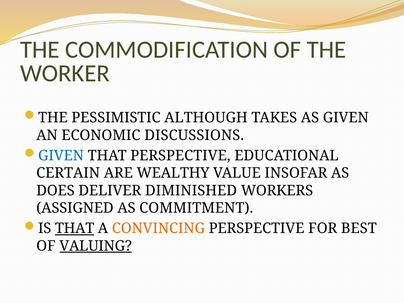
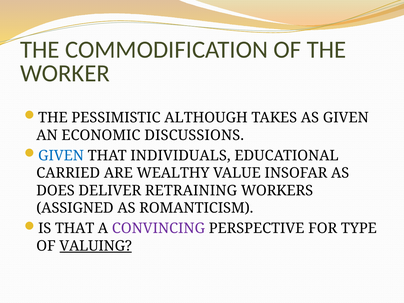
THAT PERSPECTIVE: PERSPECTIVE -> INDIVIDUALS (180, 156)
CERTAIN: CERTAIN -> CARRIED (68, 173)
DIMINISHED: DIMINISHED -> RETRAINING (191, 191)
COMMITMENT: COMMITMENT -> ROMANTICISM (196, 208)
THAT underline: present -> none (75, 228)
CONVINCING colour: orange -> purple (158, 228)
BEST: BEST -> TYPE (359, 228)
